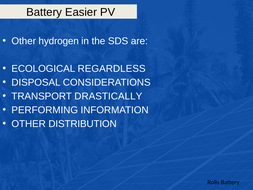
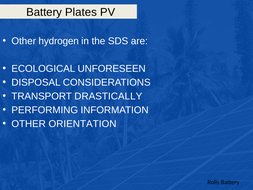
Easier: Easier -> Plates (81, 12)
REGARDLESS: REGARDLESS -> UNFORESEEN (112, 69)
DISTRIBUTION: DISTRIBUTION -> ORIENTATION (82, 124)
